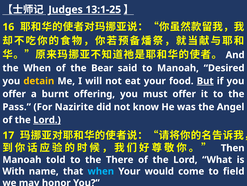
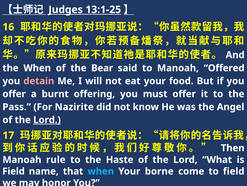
Desired: Desired -> Offered (224, 68)
detain colour: yellow -> pink (39, 81)
But underline: present -> none (205, 81)
told: told -> rule (56, 159)
There: There -> Haste (120, 159)
With: With -> Field (14, 171)
would: would -> borne (159, 171)
